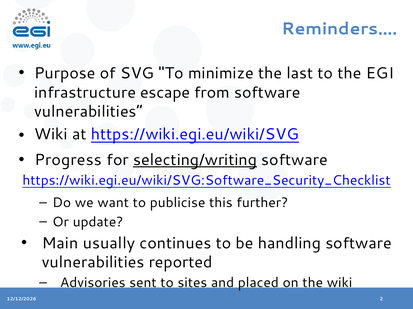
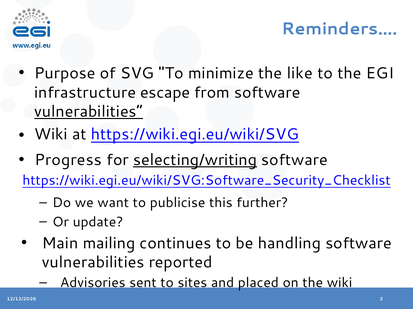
last: last -> like (300, 73)
vulnerabilities“ underline: none -> present (89, 112)
usually: usually -> mailing (109, 244)
